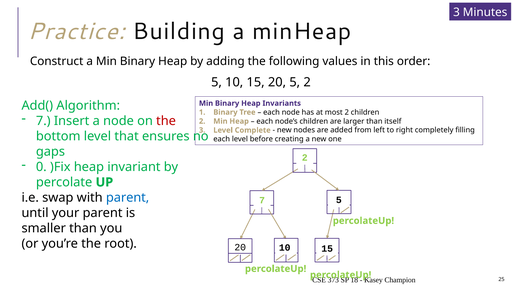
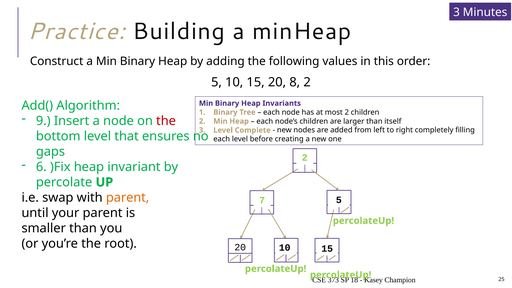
20 5: 5 -> 8 (295, 82)
7: 7 -> 9 (43, 121)
0: 0 -> 6 (41, 167)
parent colour: blue -> orange (128, 198)
